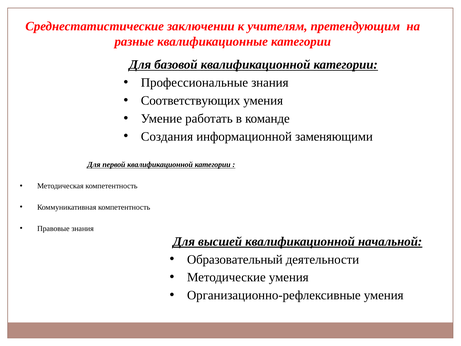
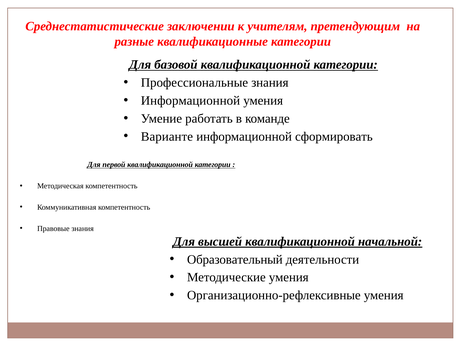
Соответствующих: Соответствующих -> Информационной (190, 100)
Создания: Создания -> Варианте (167, 136)
заменяющими: заменяющими -> сформировать (334, 136)
